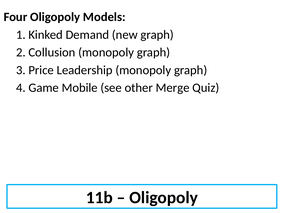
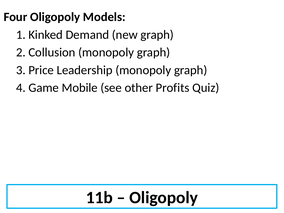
Merge: Merge -> Profits (173, 88)
